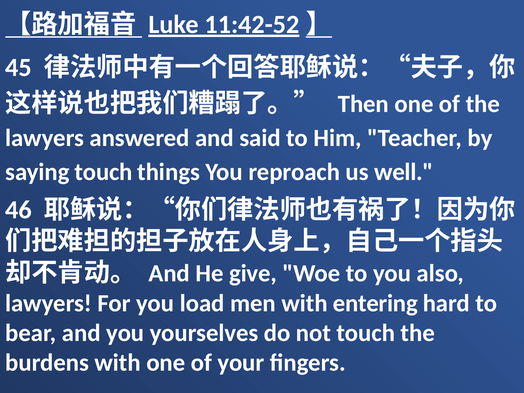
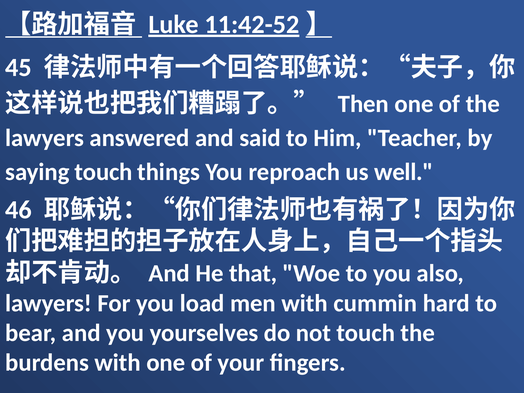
give: give -> that (253, 273)
entering: entering -> cummin (375, 303)
